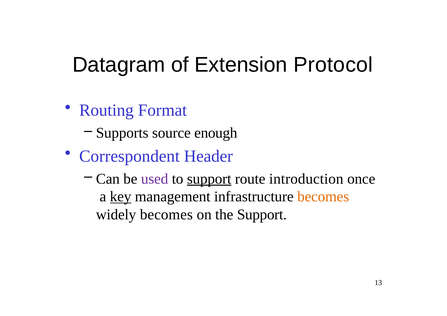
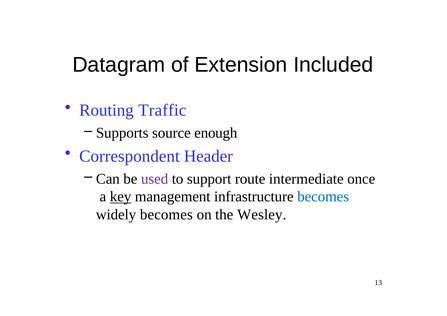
Protocol: Protocol -> Included (333, 65)
Format: Format -> Traffic (162, 110)
support underline: present -> none (209, 179)
introduction: introduction -> intermediate (306, 179)
becomes colour: orange -> blue (323, 197)
the Support: Support -> Wesley (262, 214)
